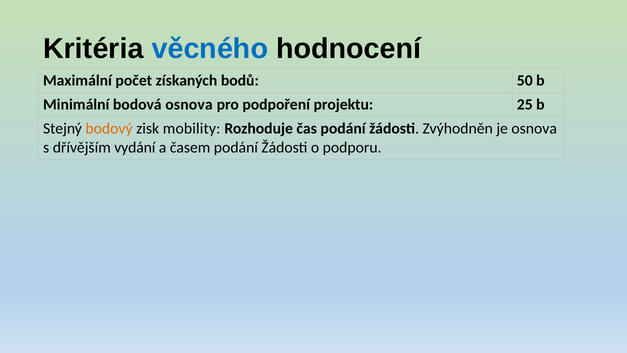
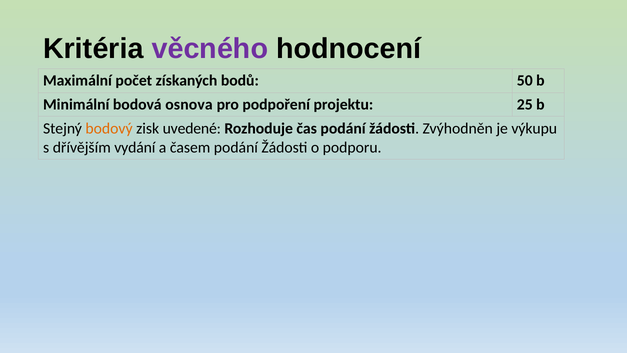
věcného colour: blue -> purple (210, 49)
mobility: mobility -> uvedené (192, 128)
je osnova: osnova -> výkupu (534, 128)
